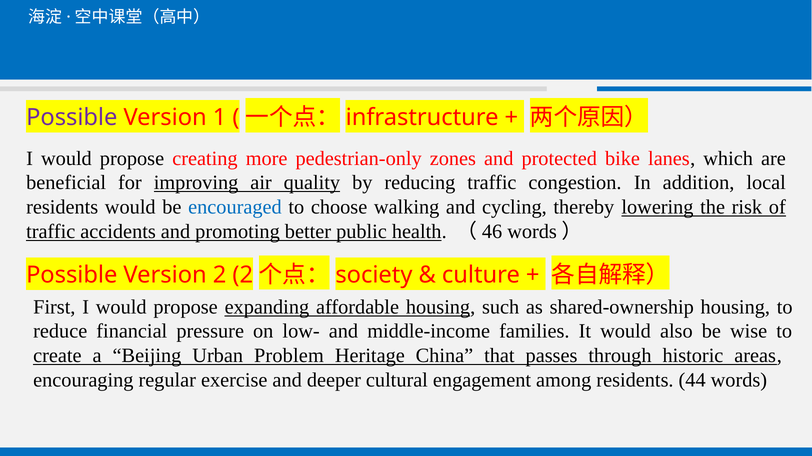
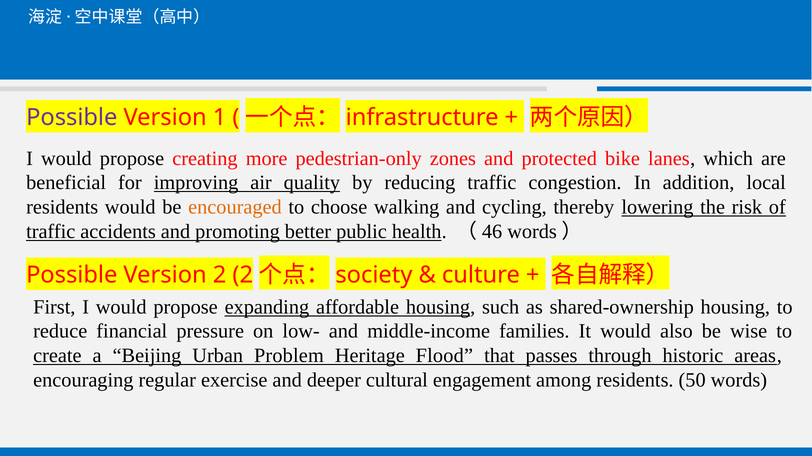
encouraged colour: blue -> orange (235, 207)
China: China -> Flood (444, 356)
44: 44 -> 50 (692, 380)
